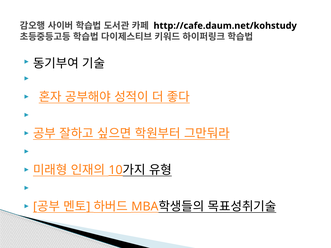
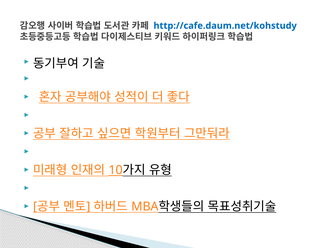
http://cafe.daum.net/kohstudy colour: black -> blue (225, 26)
